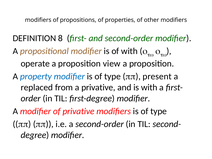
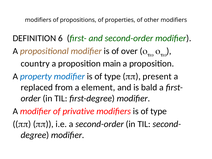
8: 8 -> 6 (60, 38)
of with: with -> over (129, 51)
operate: operate -> country (35, 64)
view: view -> main (112, 64)
a privative: privative -> element (98, 87)
is with: with -> bald (149, 87)
